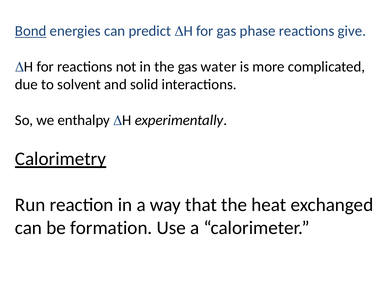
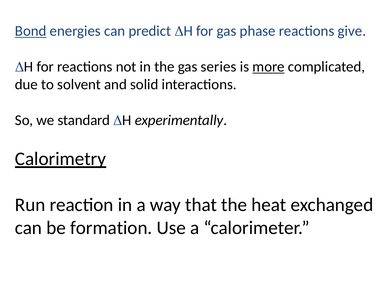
water: water -> series (219, 67)
more underline: none -> present (269, 67)
enthalpy: enthalpy -> standard (84, 120)
